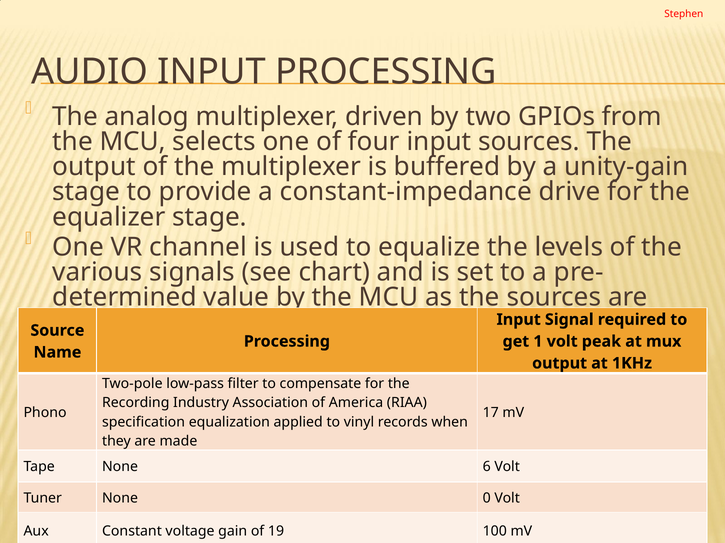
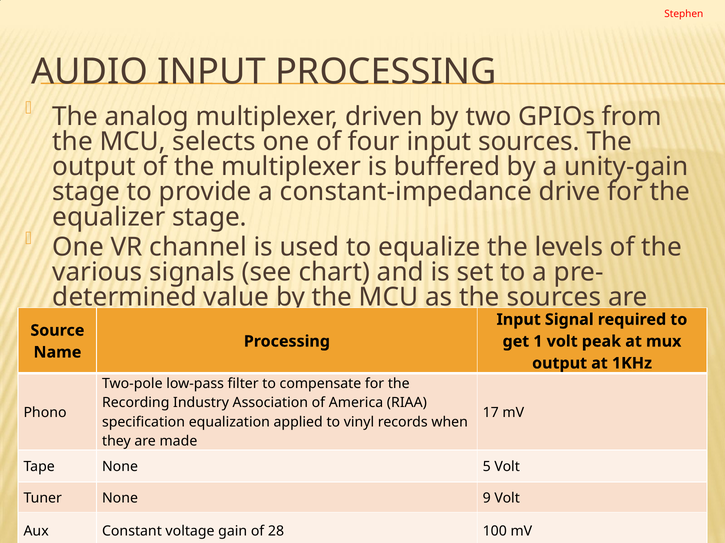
6: 6 -> 5 (487, 467)
0: 0 -> 9 (487, 499)
19: 19 -> 28 (276, 532)
